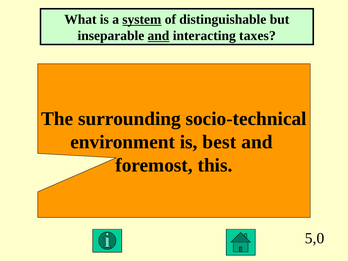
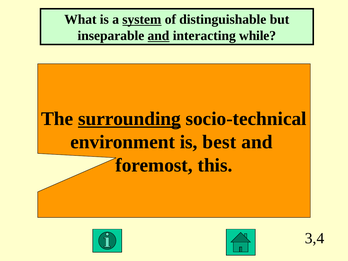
taxes: taxes -> while (258, 36)
surrounding underline: none -> present (129, 119)
5,0: 5,0 -> 3,4 (315, 238)
